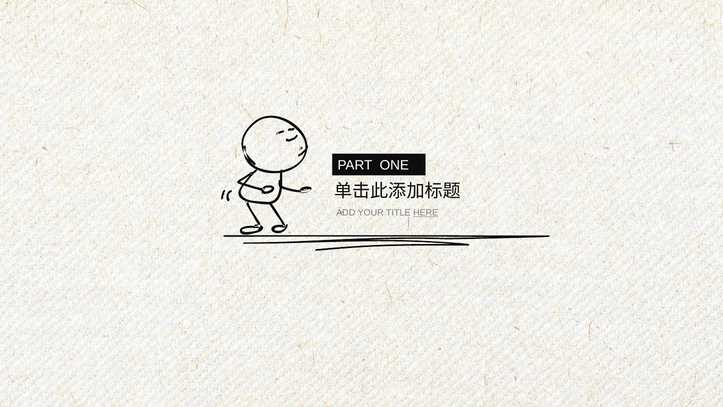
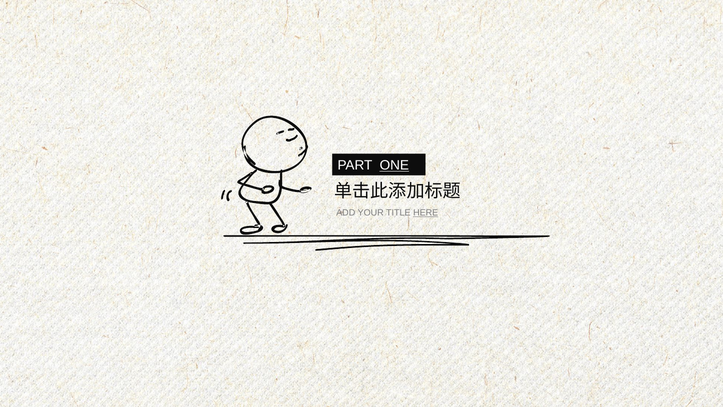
ONE underline: none -> present (394, 165)
